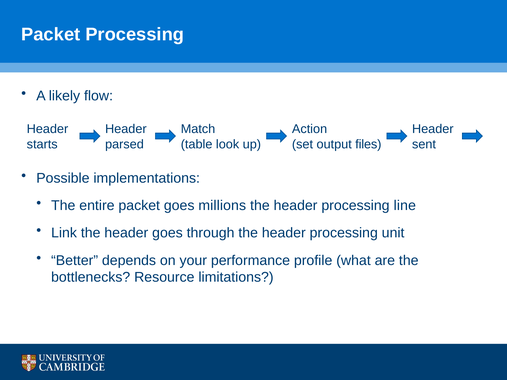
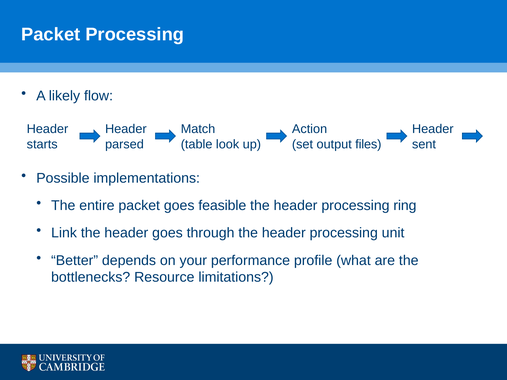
millions: millions -> feasible (222, 206)
line: line -> ring (405, 206)
